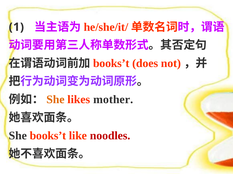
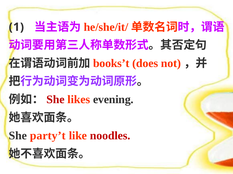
She colour: orange -> red (56, 100)
mother: mother -> evening (113, 100)
She books’t: books’t -> party’t (48, 136)
